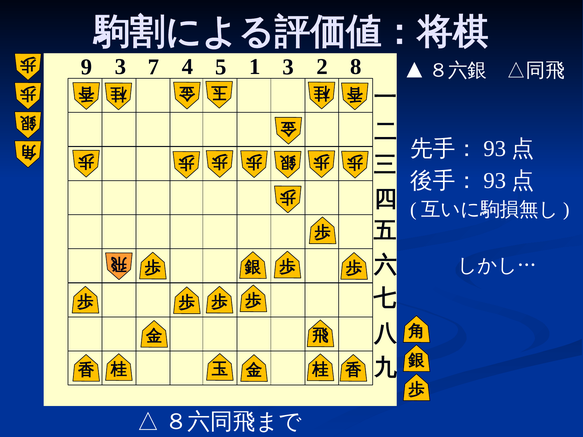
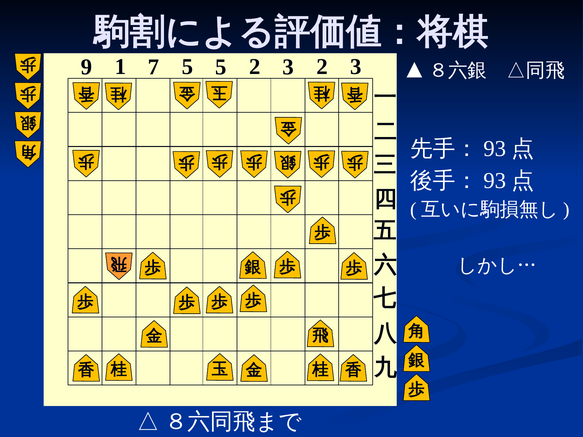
9 3: 3 -> 1 (120, 67)
7 4: 4 -> 5 (188, 67)
5 1: 1 -> 2 (255, 67)
3 2 8: 8 -> 3 (356, 67)
